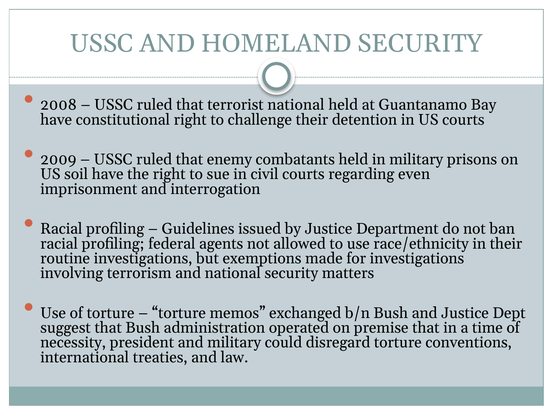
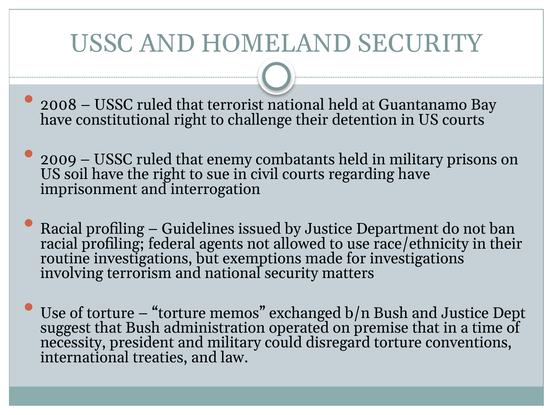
regarding even: even -> have (414, 174)
